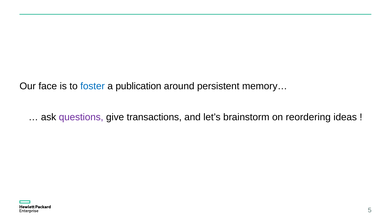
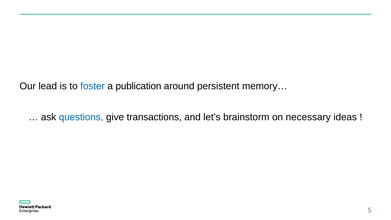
face: face -> lead (48, 86)
questions colour: purple -> blue (81, 117)
reordering: reordering -> necessary (308, 117)
